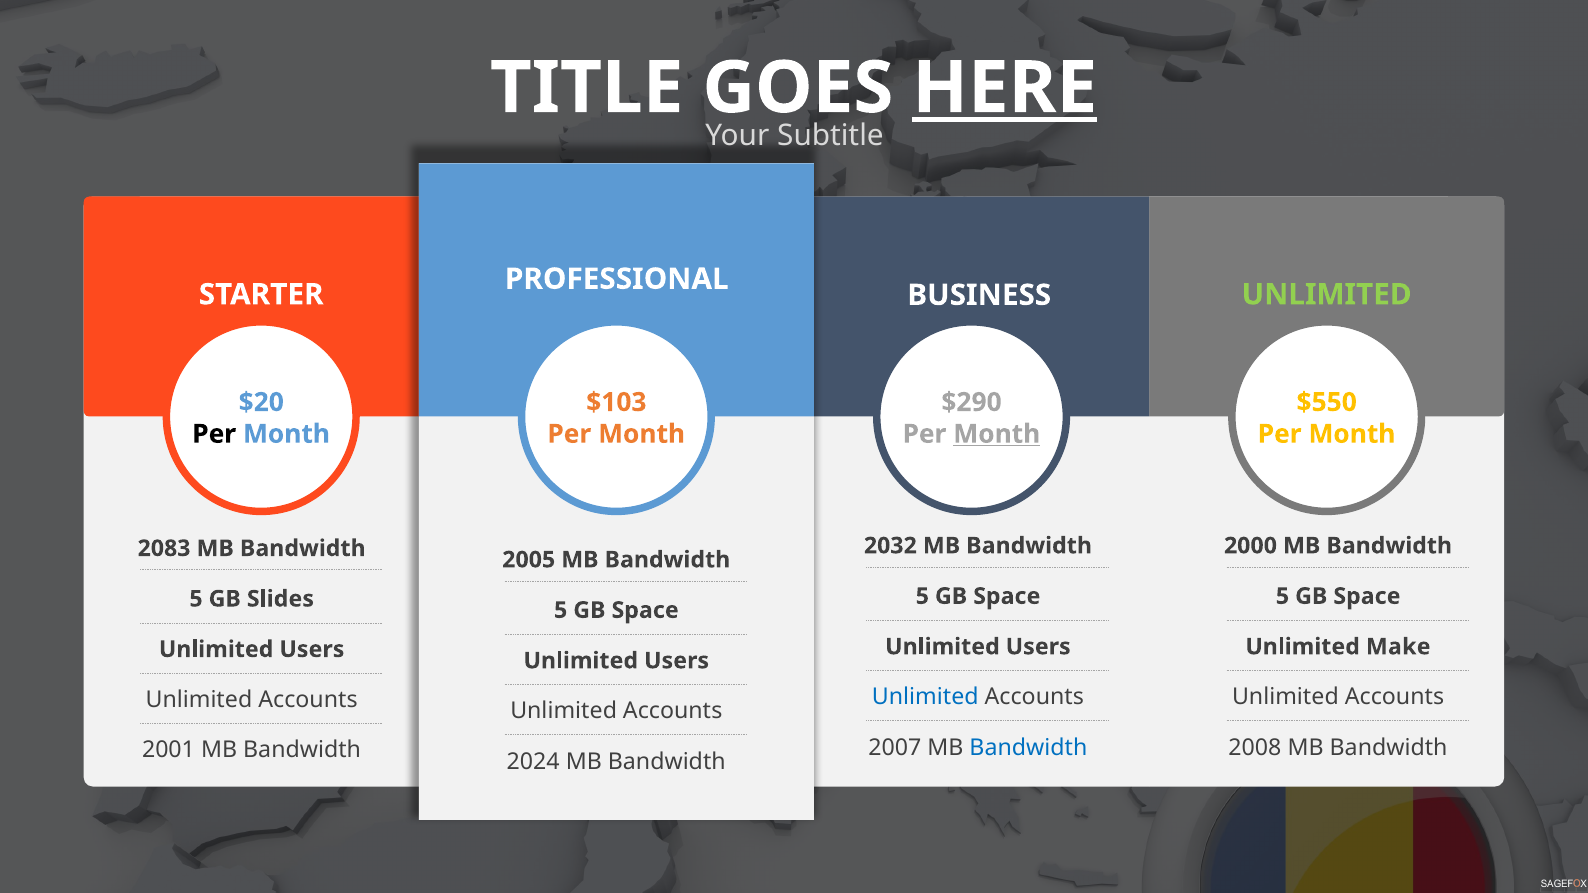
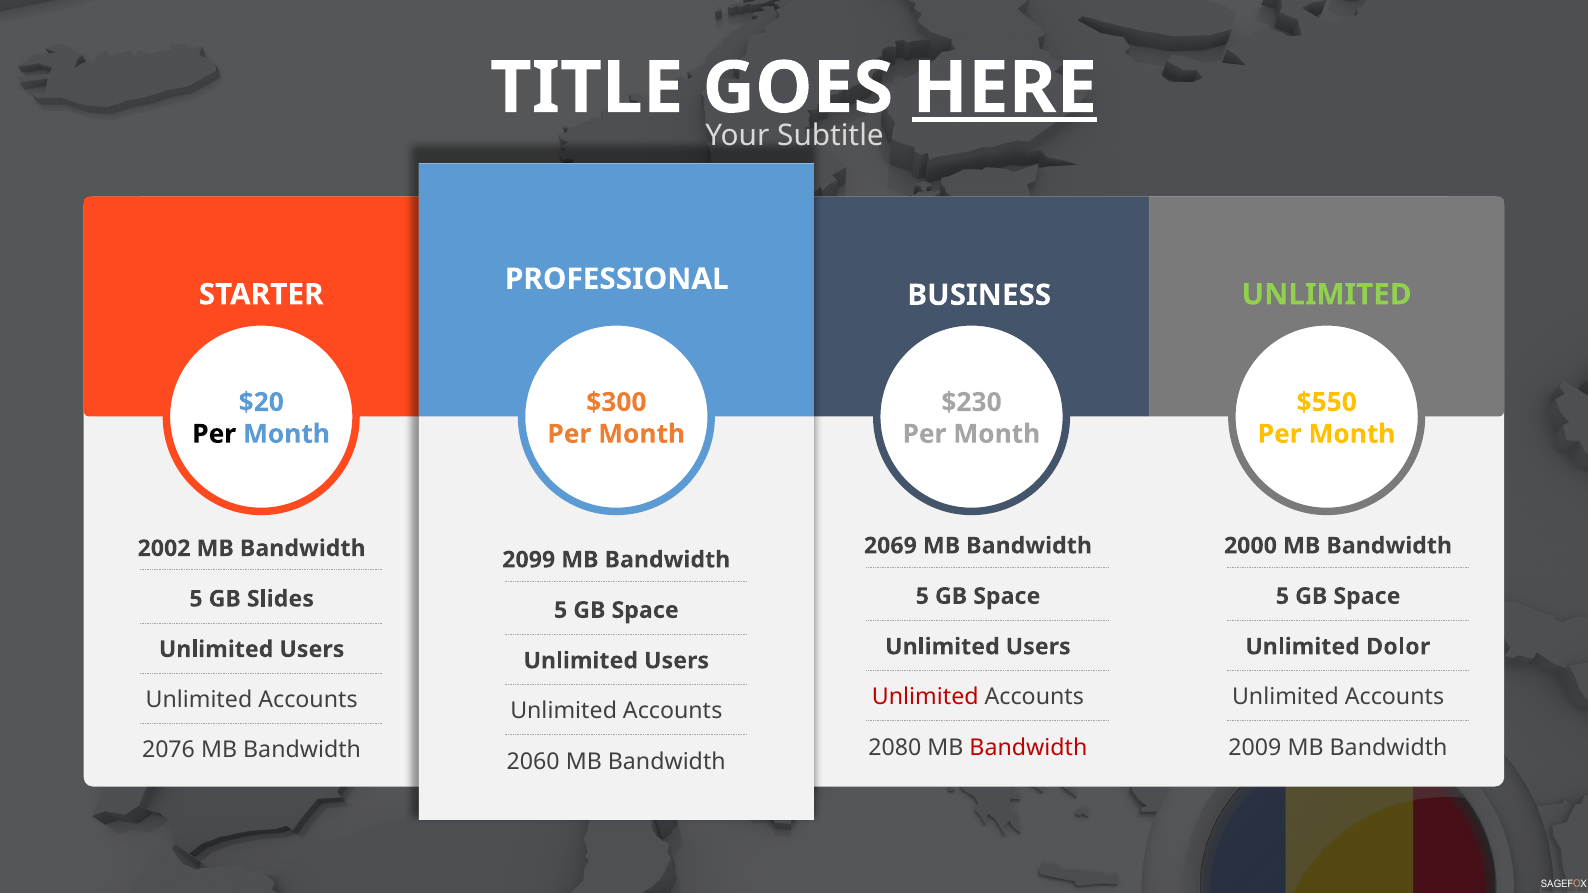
$103: $103 -> $300 (616, 402)
$290: $290 -> $230 (972, 402)
Month underline: present -> none (997, 434)
2032: 2032 -> 2069 (890, 546)
2083: 2083 -> 2002 (164, 549)
2005: 2005 -> 2099 (529, 560)
Make: Make -> Dolor (1398, 647)
Unlimited colour: blue -> red (925, 697)
2007: 2007 -> 2080 (895, 748)
Bandwidth colour: blue -> red (1028, 748)
2008: 2008 -> 2009 (1255, 748)
2001: 2001 -> 2076 (168, 751)
2024: 2024 -> 2060 (533, 762)
